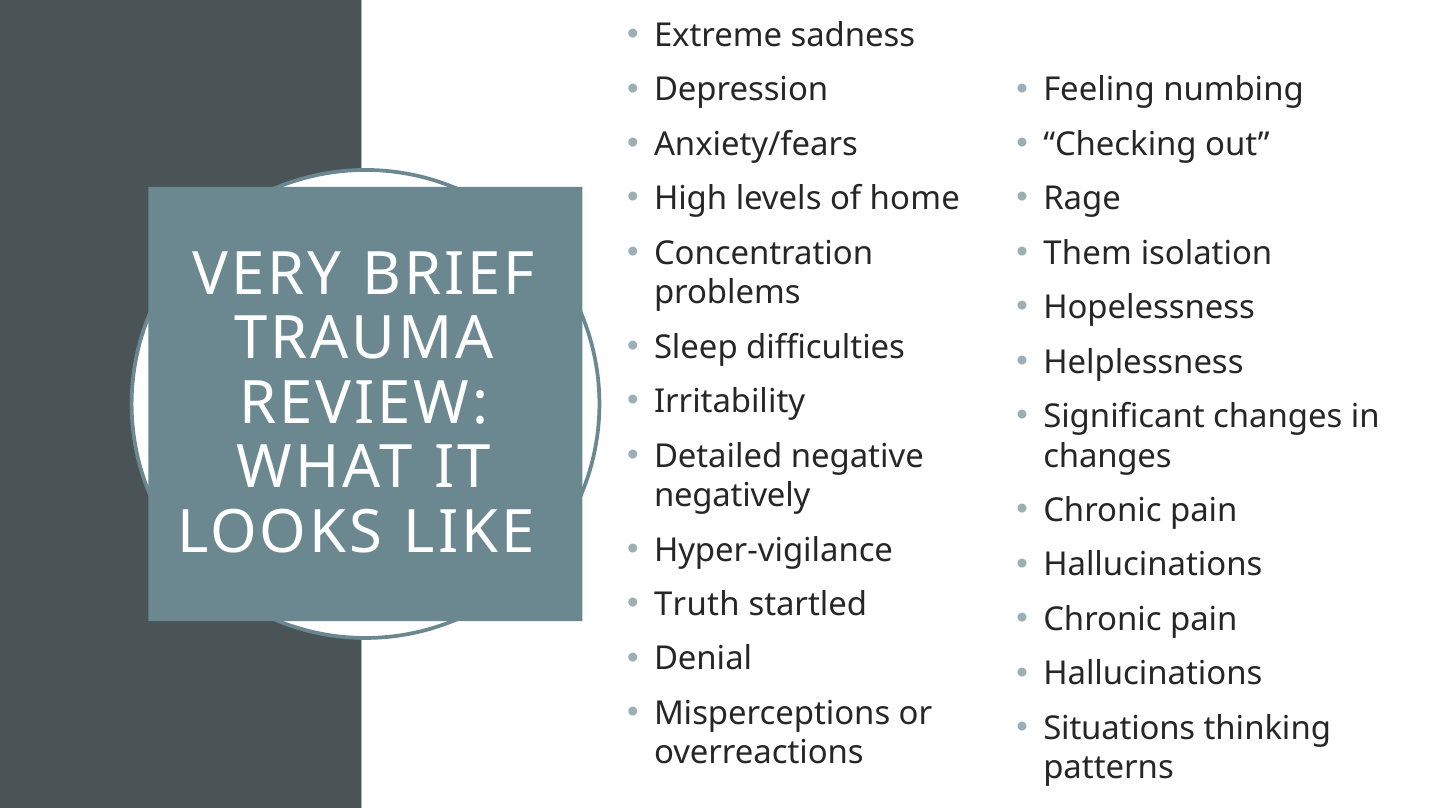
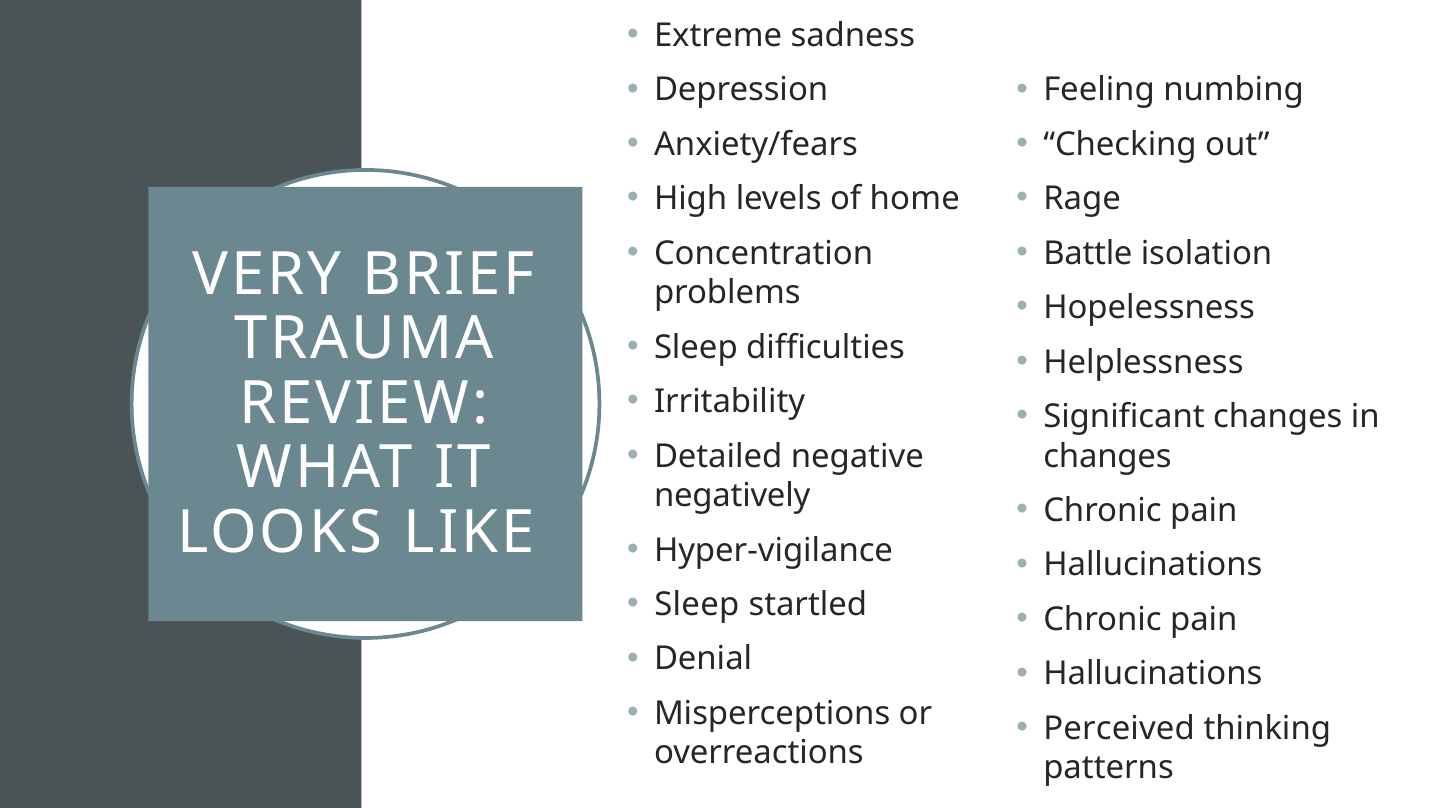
Them: Them -> Battle (1088, 253)
Truth: Truth -> Sleep (697, 604)
Situations: Situations -> Perceived (1119, 728)
